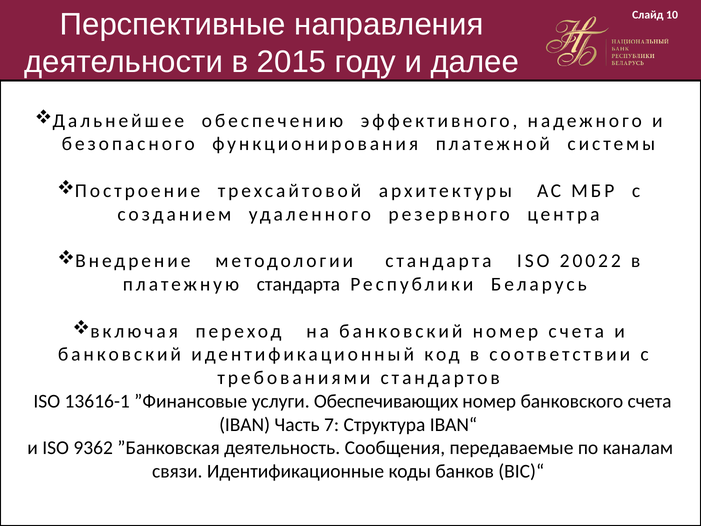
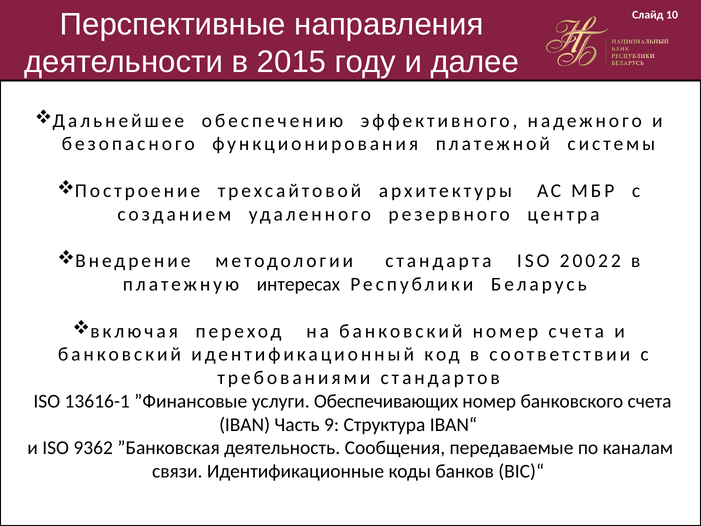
платежную стандарта: стандарта -> интересах (298, 284)
7: 7 -> 9 (332, 424)
